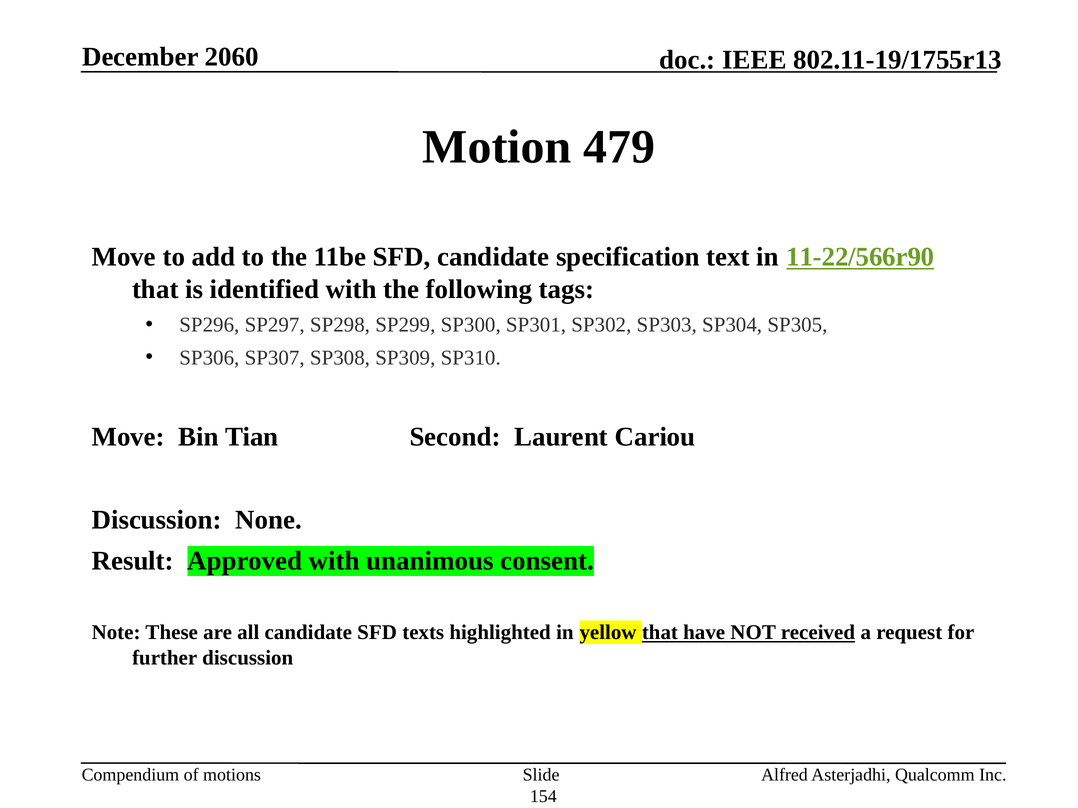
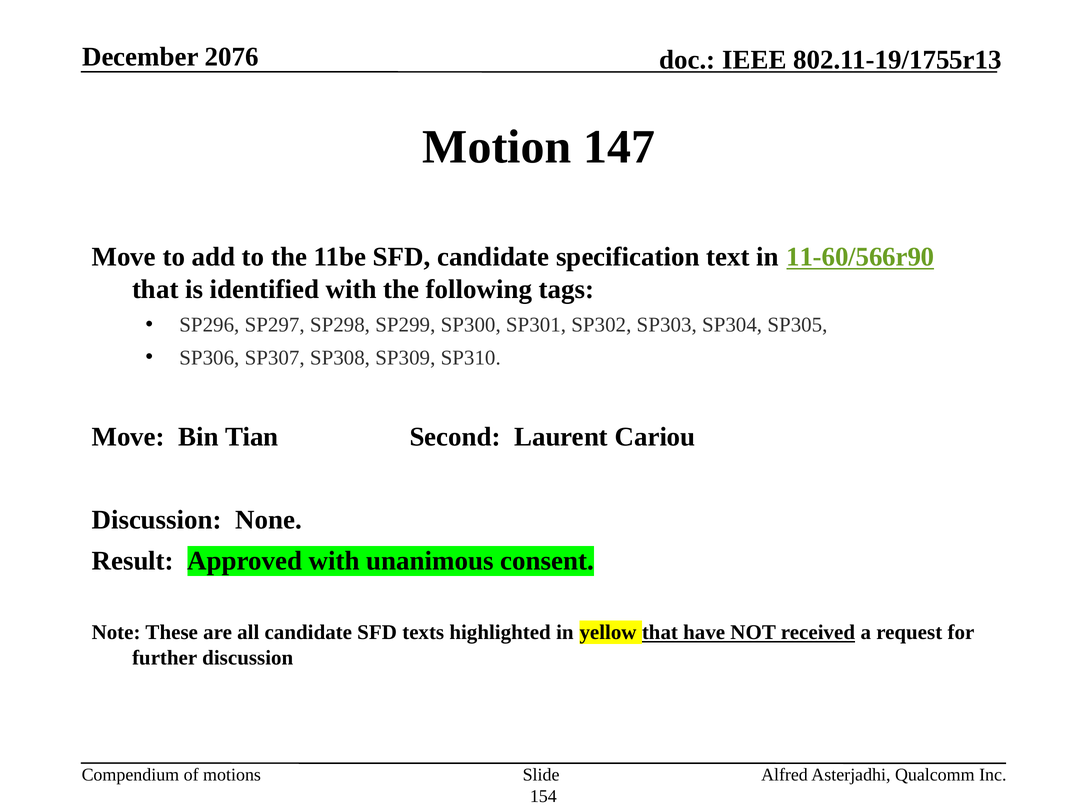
2060: 2060 -> 2076 (232, 57)
479: 479 -> 147 (619, 147)
11-22/566r90: 11-22/566r90 -> 11-60/566r90 (860, 257)
